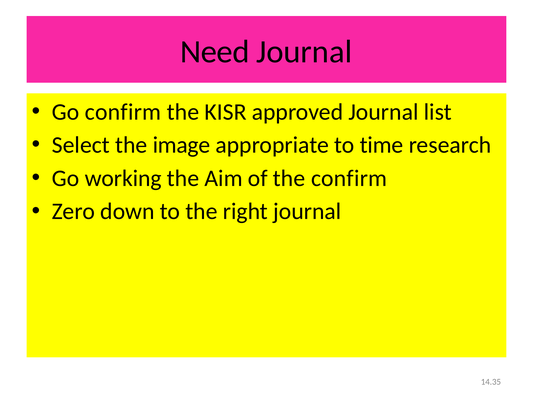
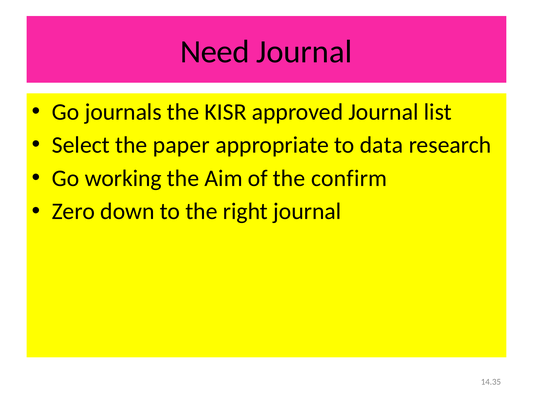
Go confirm: confirm -> journals (123, 112)
image: image -> paper (181, 145)
time: time -> data (381, 145)
